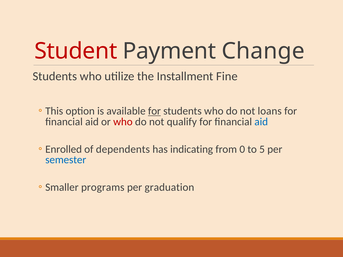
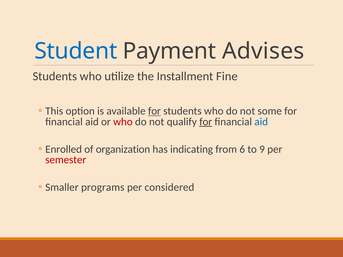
Student colour: red -> blue (76, 51)
Change: Change -> Advises (263, 51)
loans: loans -> some (270, 111)
for underline: none -> present (206, 122)
dependents: dependents -> organization (123, 149)
0: 0 -> 6 (242, 149)
5: 5 -> 9 (262, 149)
semester colour: blue -> red (66, 160)
graduation: graduation -> considered (169, 188)
